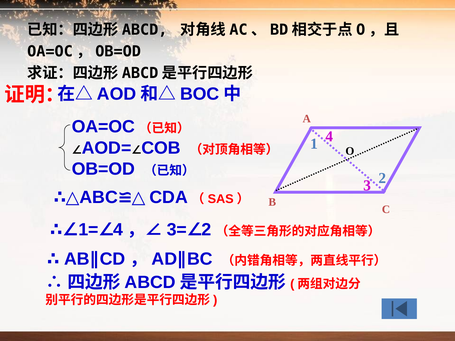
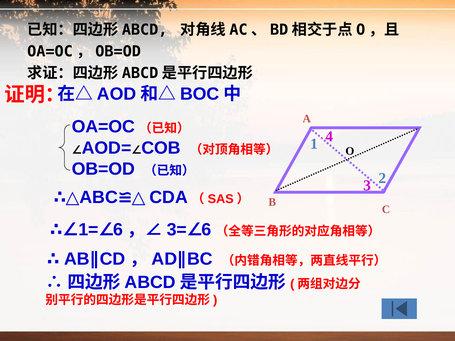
4: 4 -> 6 (118, 230)
2: 2 -> 6 (207, 230)
